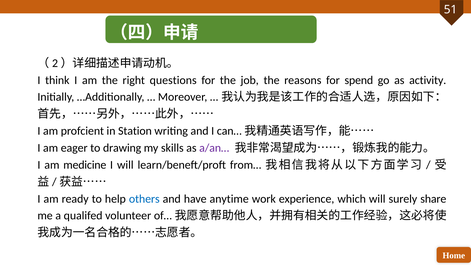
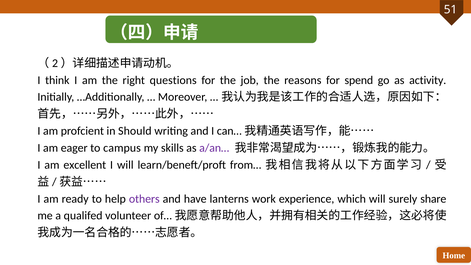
Station: Station -> Should (135, 131)
drawing: drawing -> campus (122, 148)
medicine: medicine -> excellent (85, 165)
others colour: blue -> purple (144, 199)
anytime: anytime -> lanterns (229, 199)
